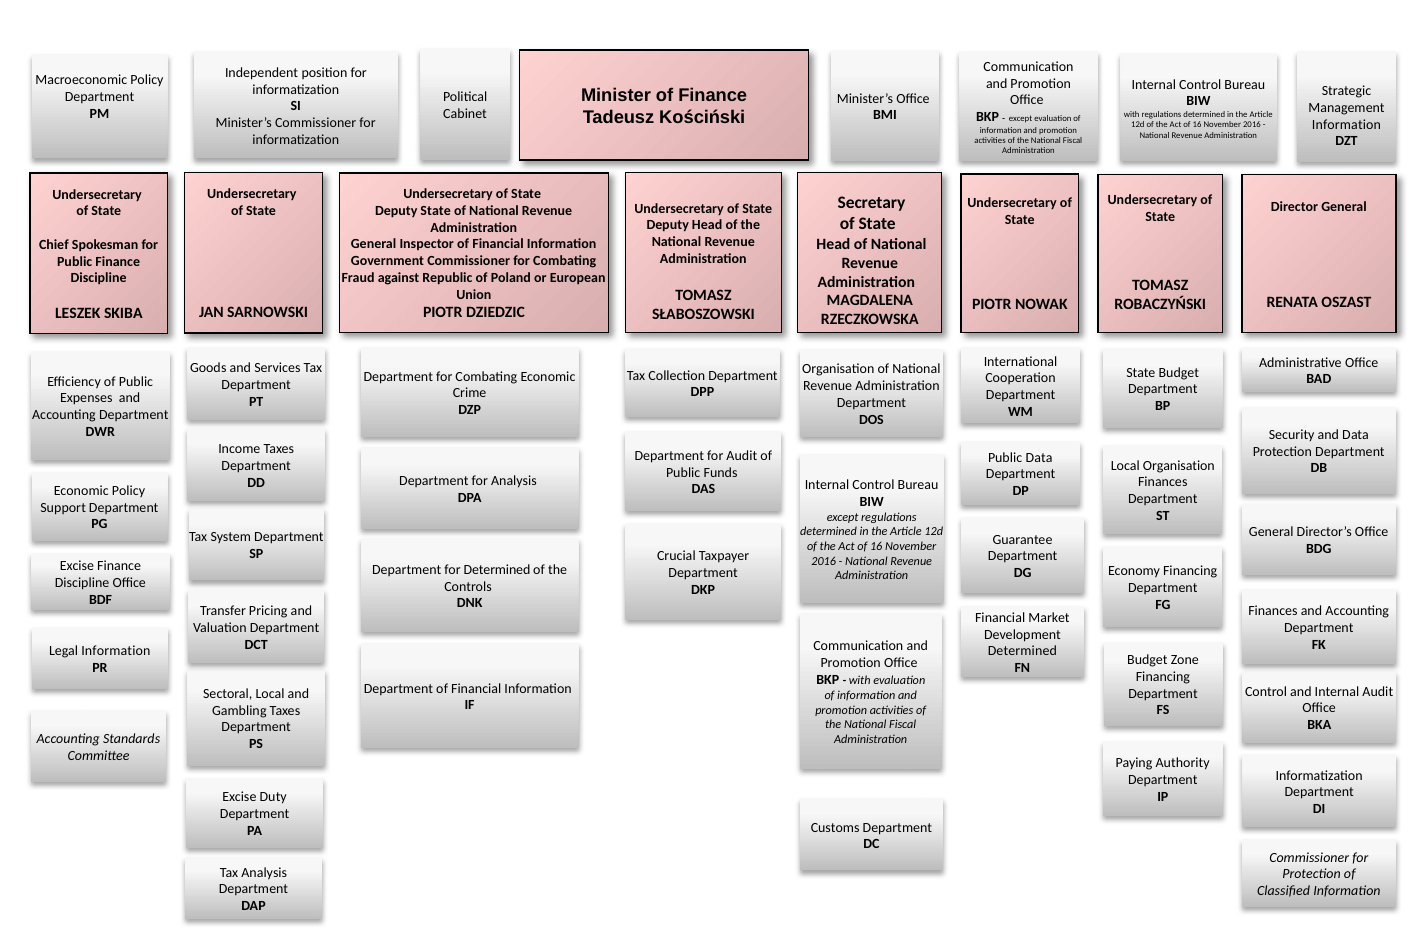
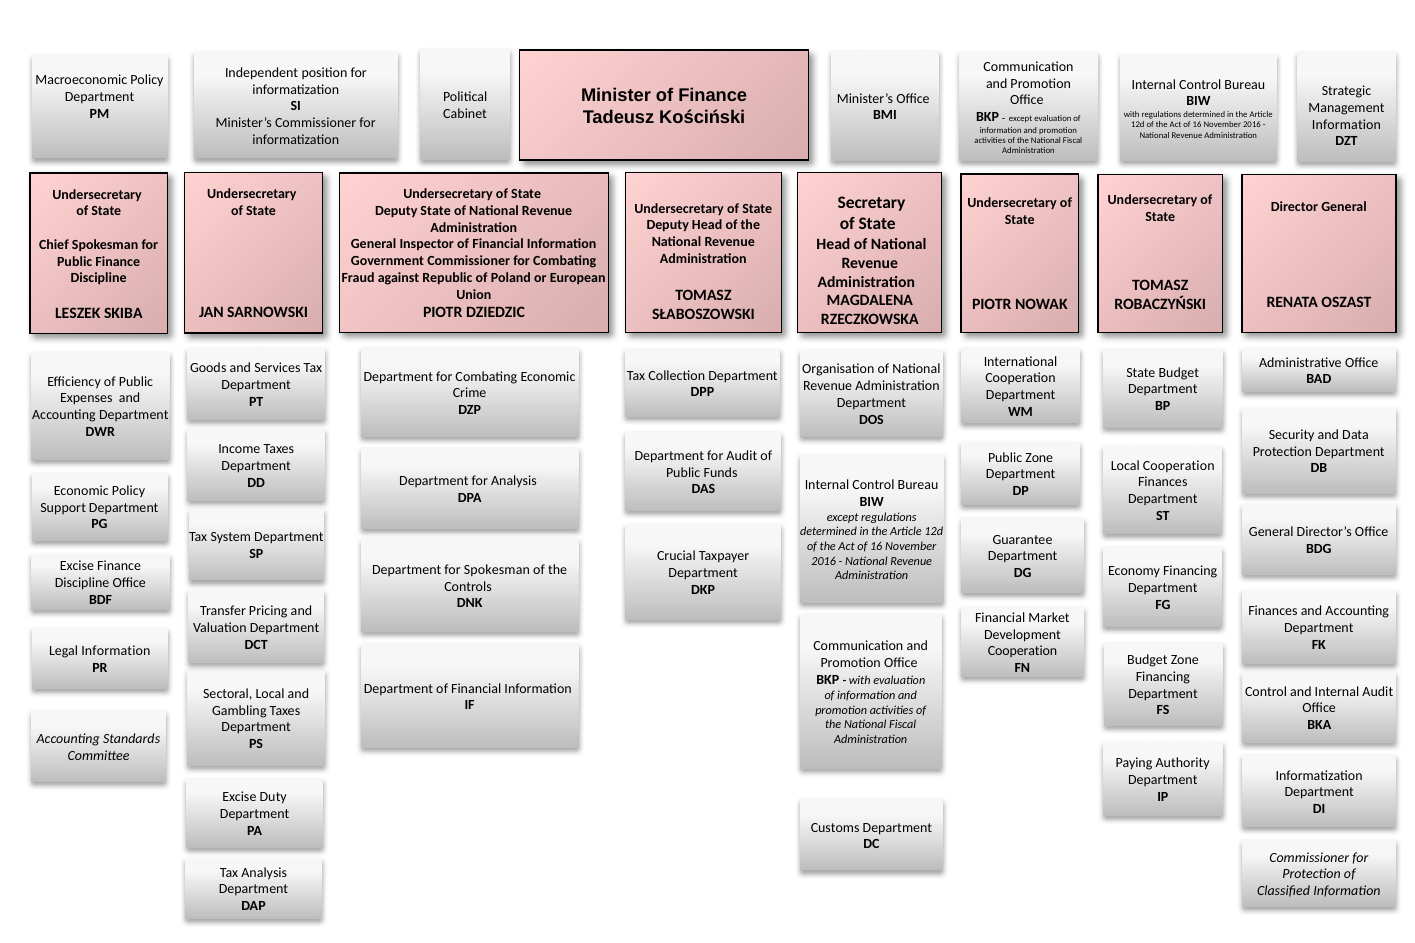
Public Data: Data -> Zone (1039, 458)
Local Organisation: Organisation -> Cooperation (1179, 466)
for Determined: Determined -> Spokesman (497, 570)
Determined: Determined -> Cooperation (1022, 651)
